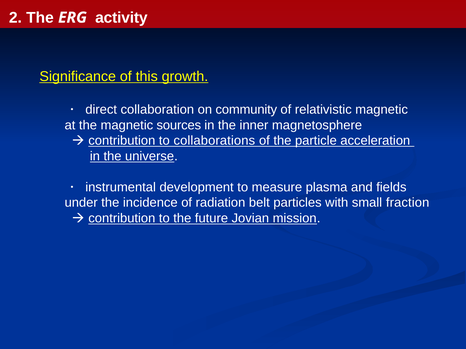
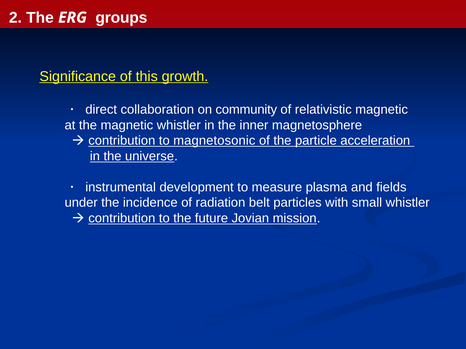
activity: activity -> groups (121, 18)
magnetic sources: sources -> whistler (179, 125)
collaborations: collaborations -> magnetosonic (214, 141)
small fraction: fraction -> whistler (408, 203)
